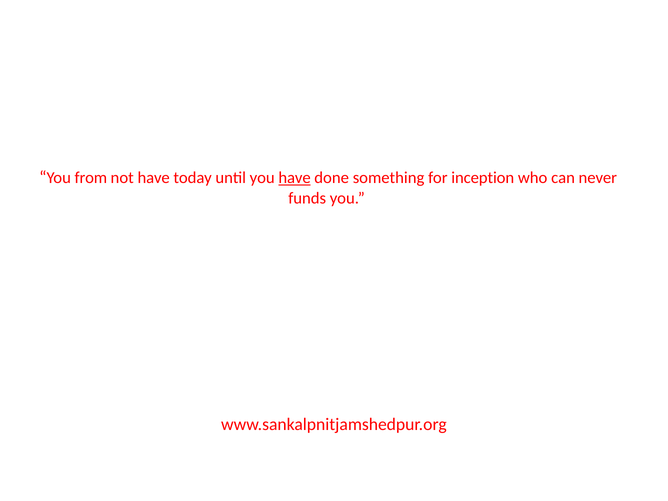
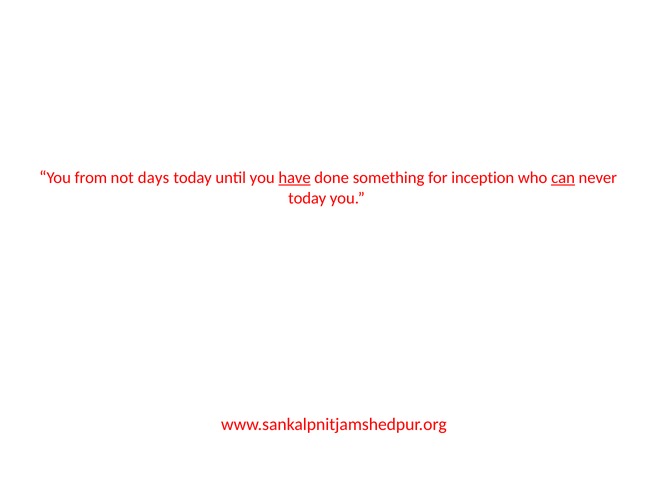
not have: have -> days (154, 178)
can underline: none -> present (563, 178)
funds: funds -> today (307, 198)
